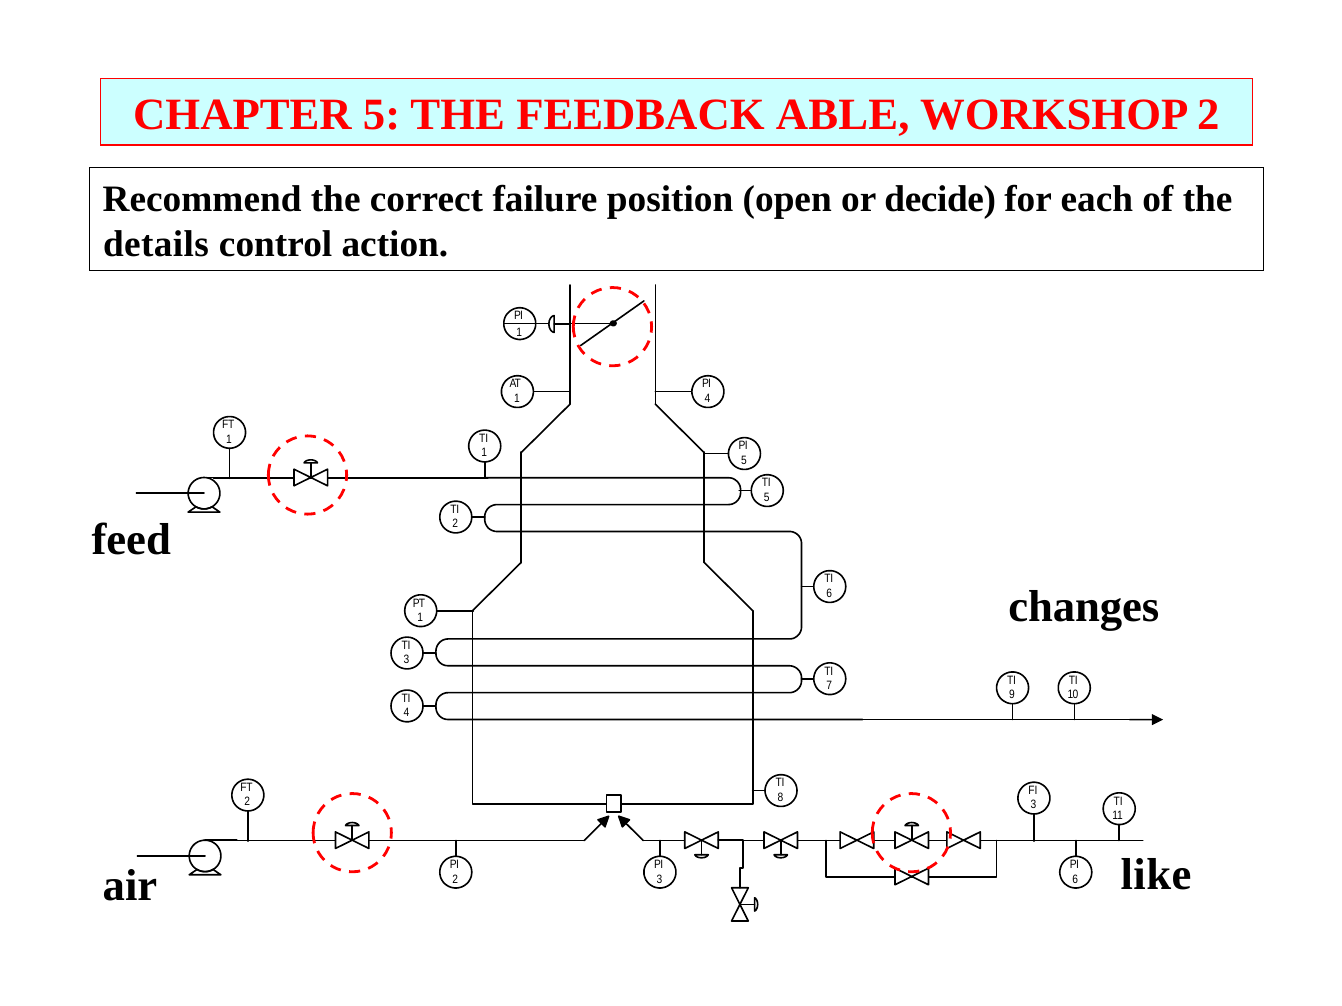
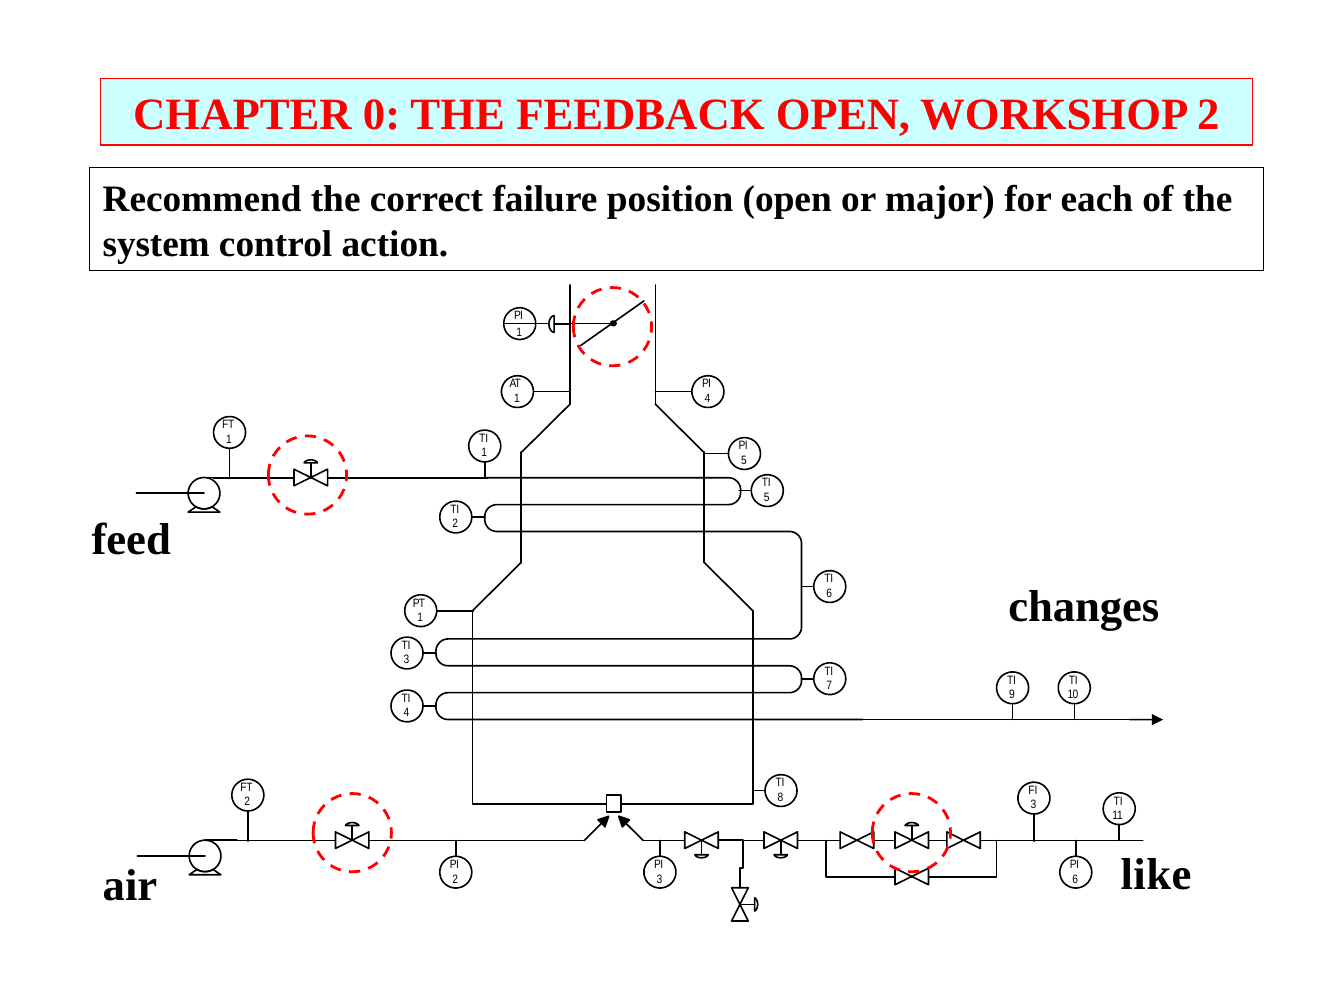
CHAPTER 5: 5 -> 0 (382, 115)
FEEDBACK ABLE: ABLE -> OPEN (843, 115)
decide: decide -> major (940, 199)
details: details -> system (156, 244)
